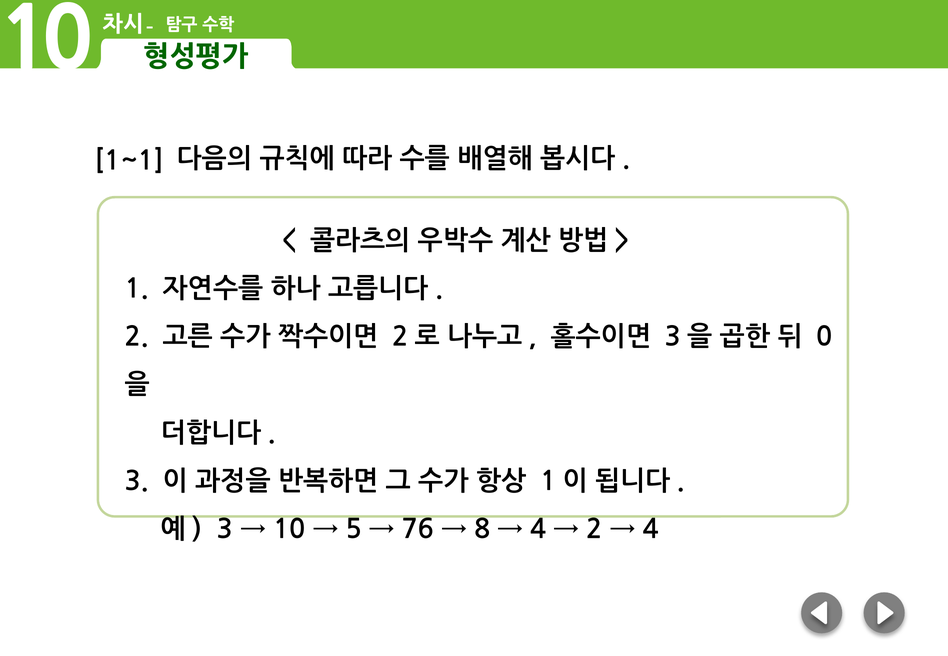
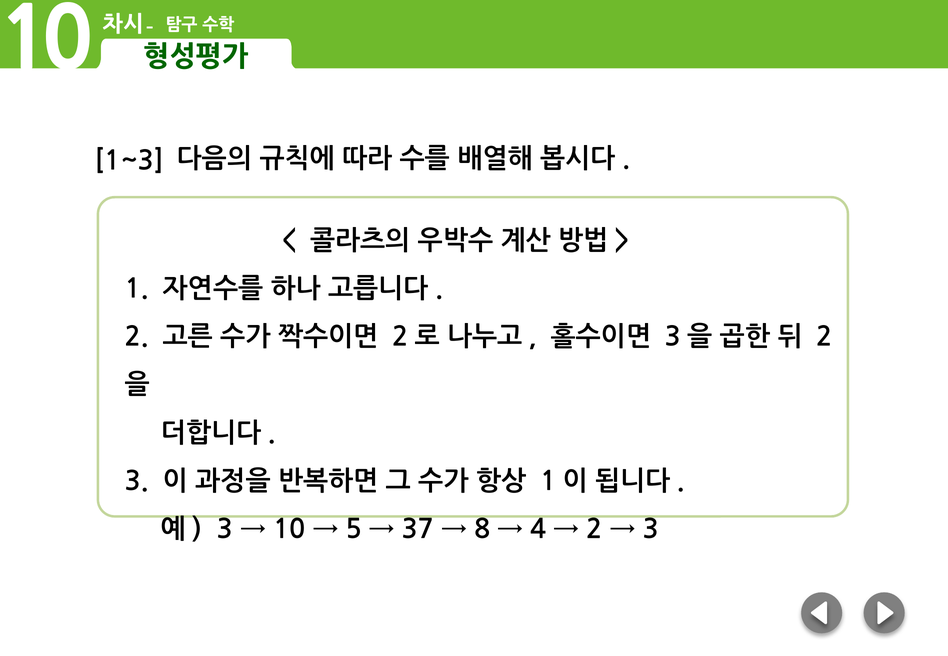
1~1: 1~1 -> 1~3 (129, 161)
0: 0 -> 2 (825, 337)
76: 76 -> 37 (418, 530)
4: 4 -> 3 (651, 530)
